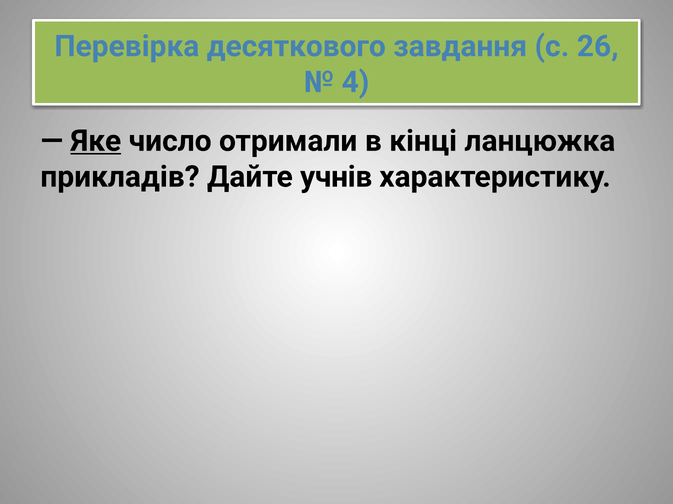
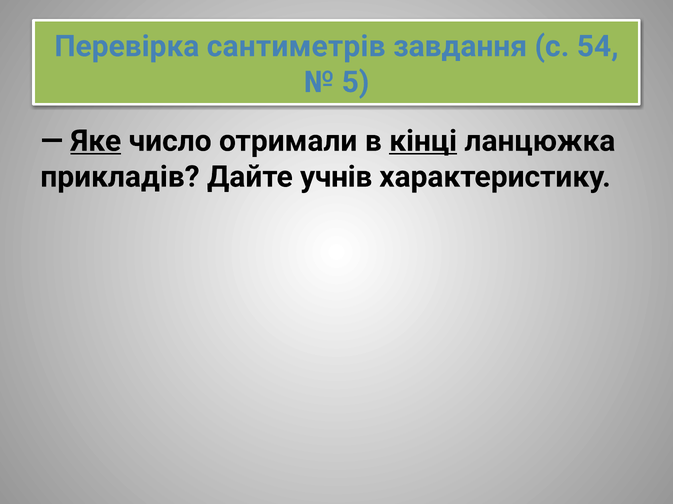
десяткового: десяткового -> сантиметрів (296, 46)
26: 26 -> 54 (598, 46)
4: 4 -> 5 (355, 82)
кінці underline: none -> present (423, 141)
